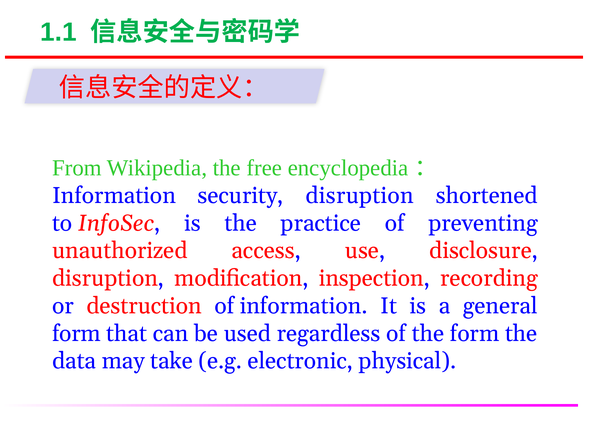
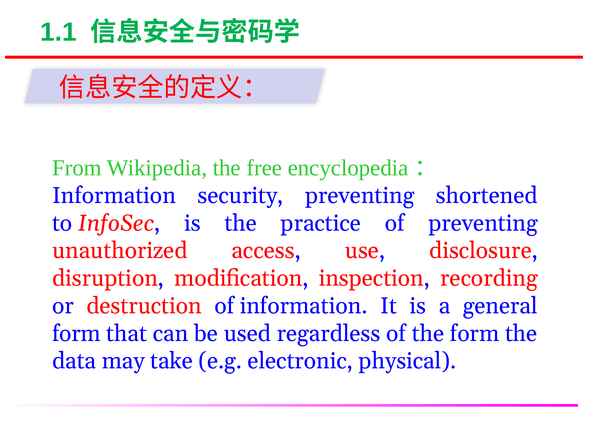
security disruption: disruption -> preventing (360, 195)
